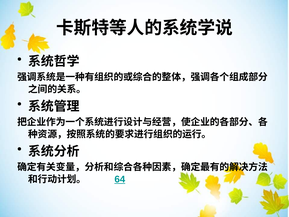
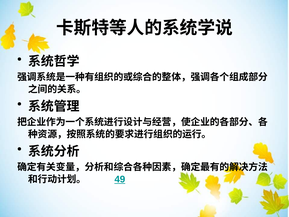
64: 64 -> 49 (120, 179)
